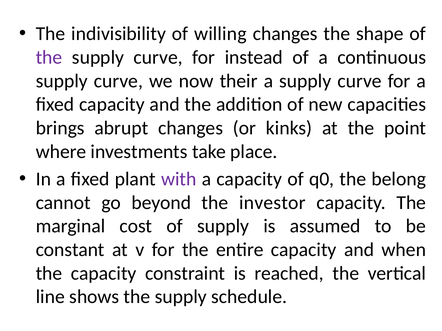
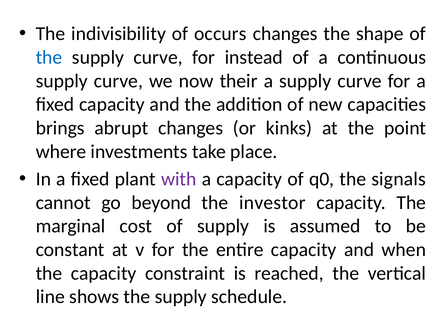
willing: willing -> occurs (220, 34)
the colour: purple -> blue (49, 57)
belong: belong -> signals (399, 179)
